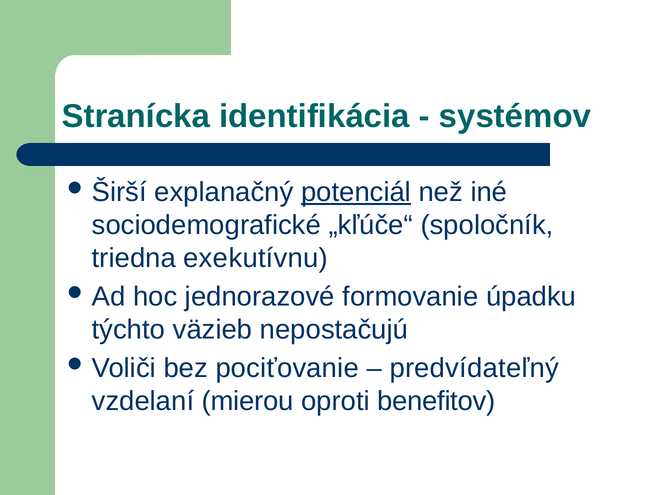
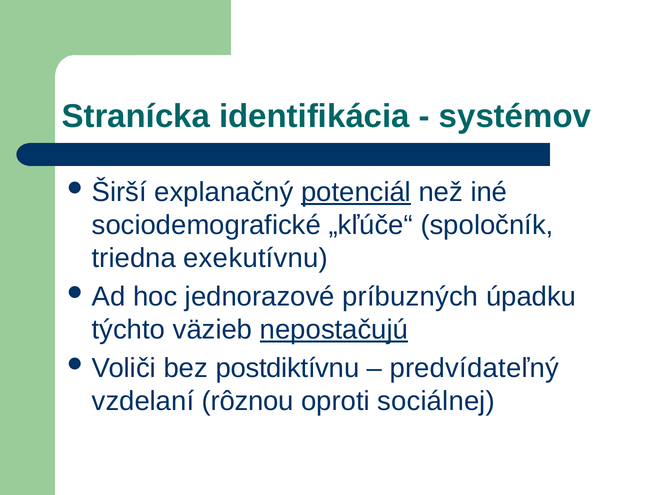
formovanie: formovanie -> príbuzných (410, 297)
nepostačujú underline: none -> present (334, 330)
pociťovanie: pociťovanie -> postdiktívnu (287, 368)
mierou: mierou -> rôznou (248, 401)
benefitov: benefitov -> sociálnej (436, 401)
